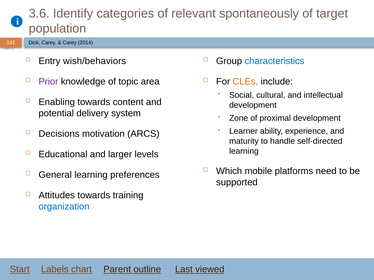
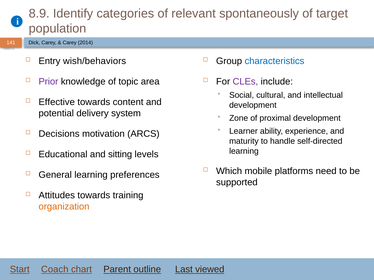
3.6: 3.6 -> 8.9 (39, 14)
CLEs colour: orange -> purple (245, 82)
Enabling: Enabling -> Effective (57, 102)
larger: larger -> sitting (120, 155)
organization colour: blue -> orange (64, 207)
Labels: Labels -> Coach (55, 270)
